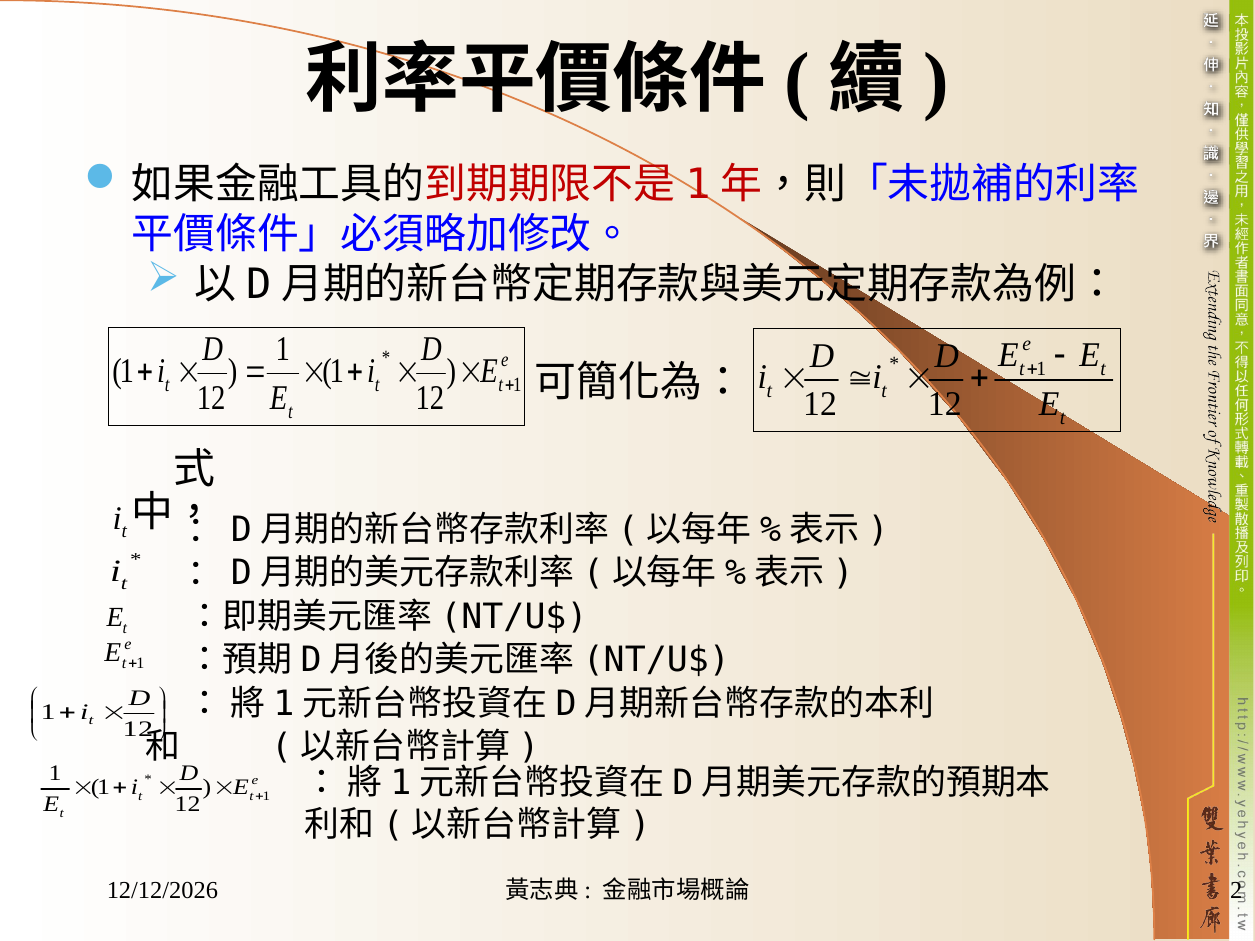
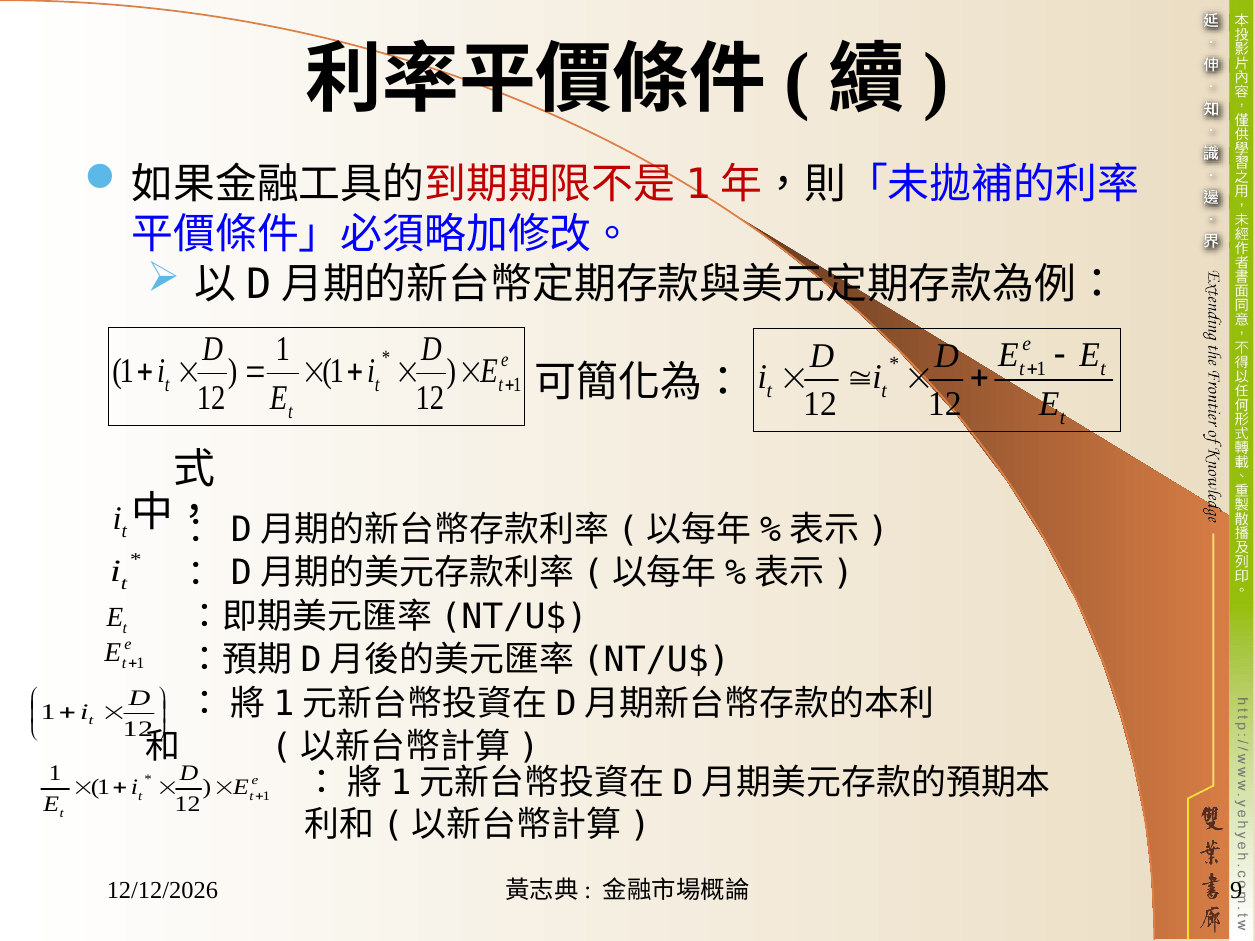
2: 2 -> 9 (1236, 891)
